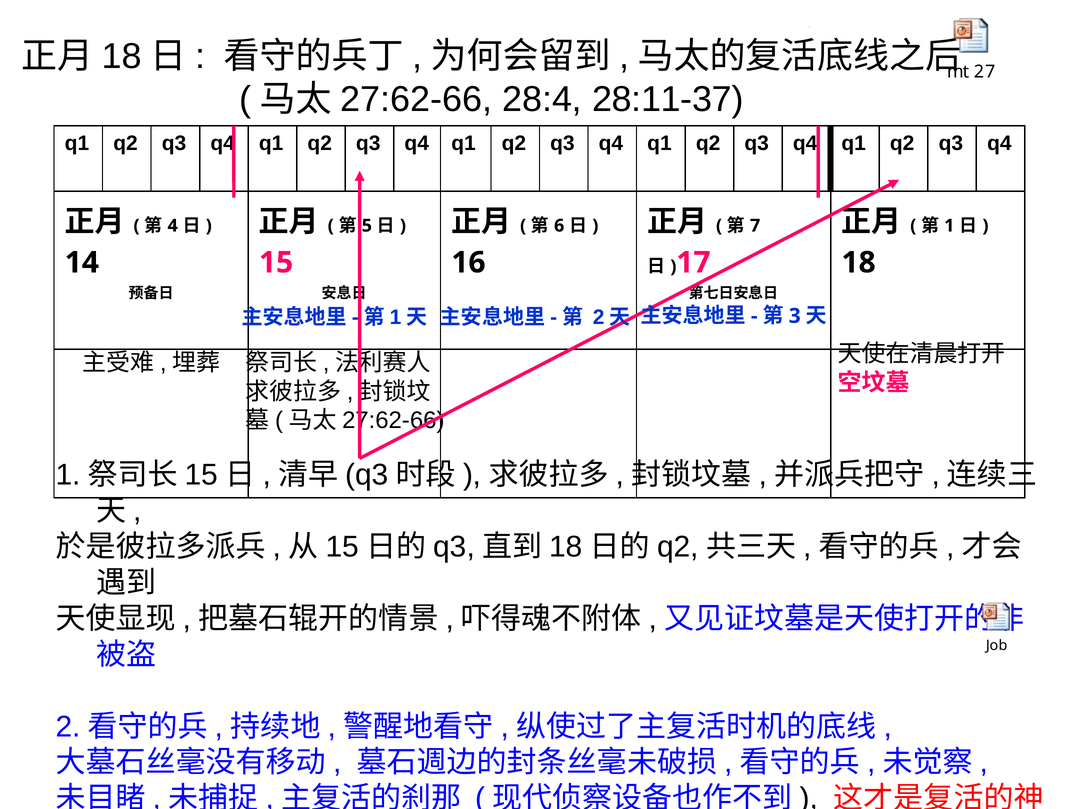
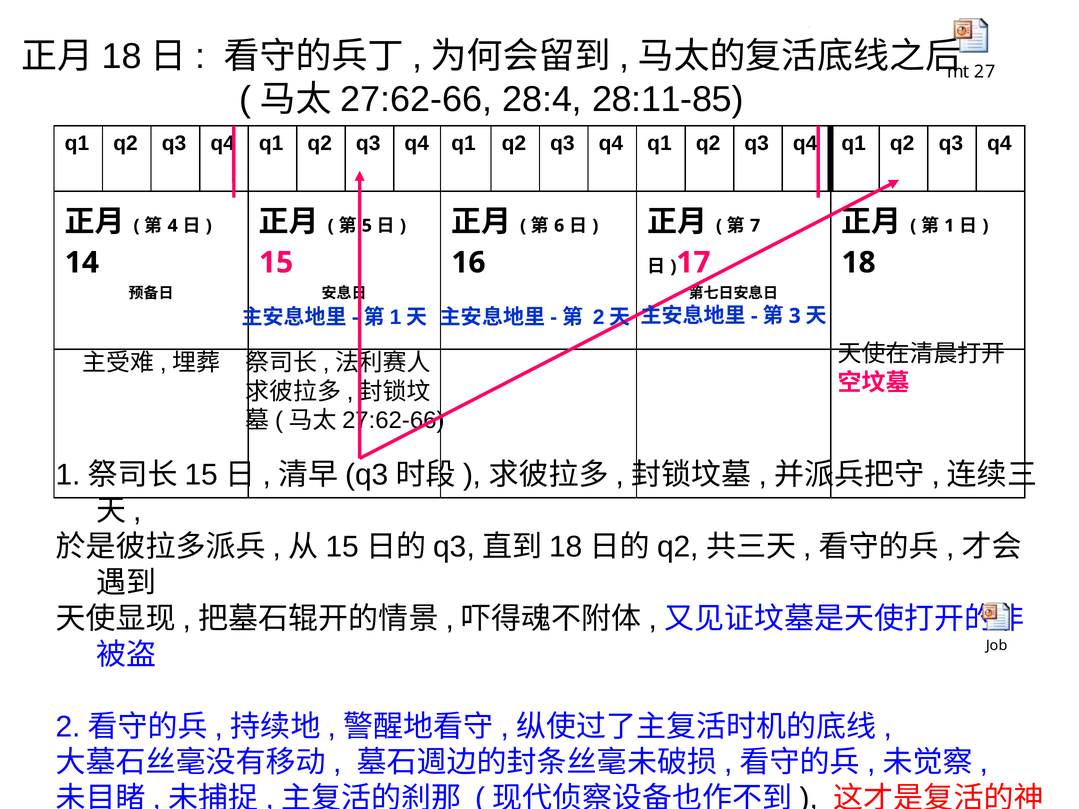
28:11-37: 28:11-37 -> 28:11-85 (668, 100)
